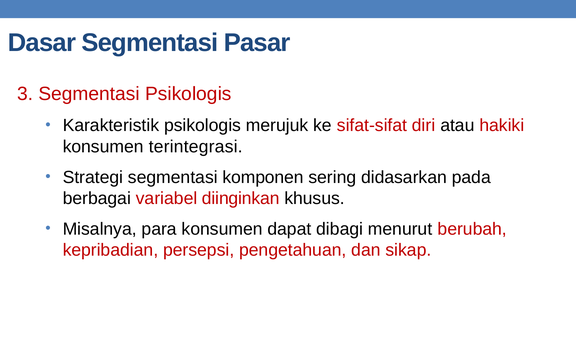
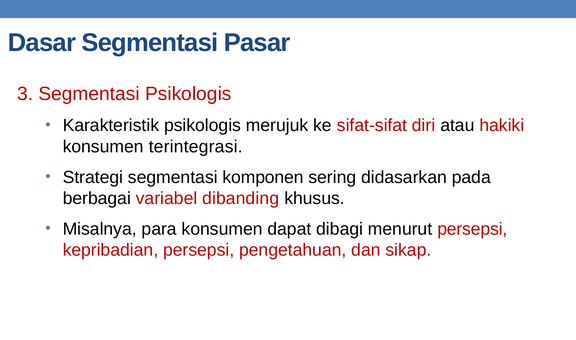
diinginkan: diinginkan -> dibanding (241, 198)
menurut berubah: berubah -> persepsi (472, 229)
